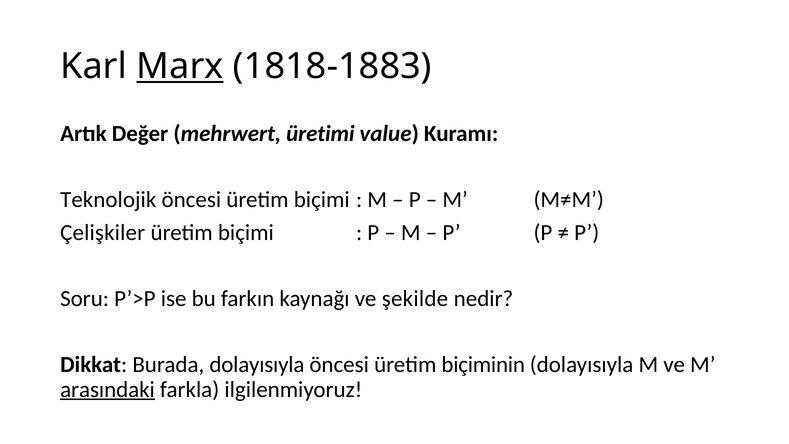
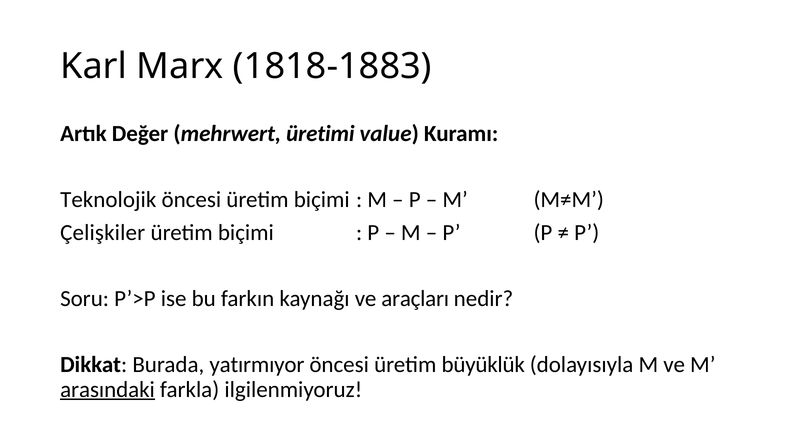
Marx underline: present -> none (180, 66)
şekilde: şekilde -> araçları (415, 298)
Burada dolayısıyla: dolayısıyla -> yatırmıyor (257, 365)
biçiminin: biçiminin -> büyüklük (483, 365)
